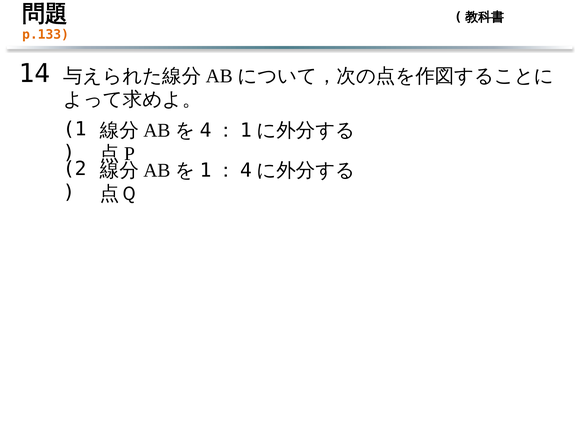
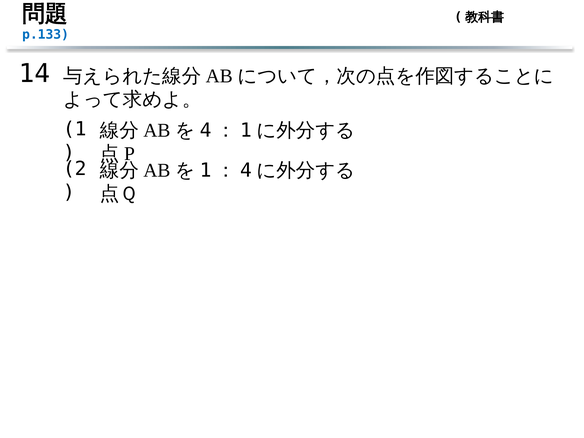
p.133 colour: orange -> blue (46, 34)
